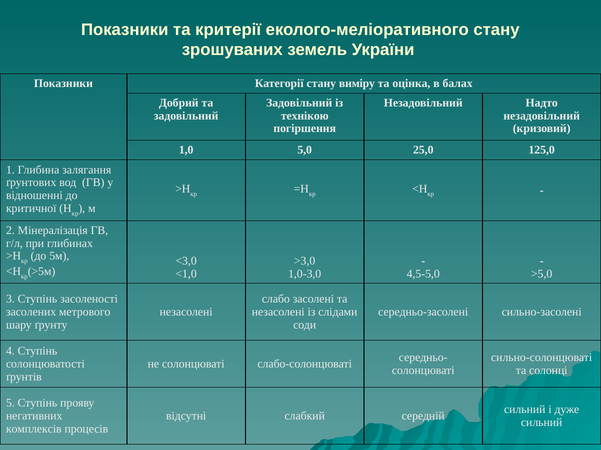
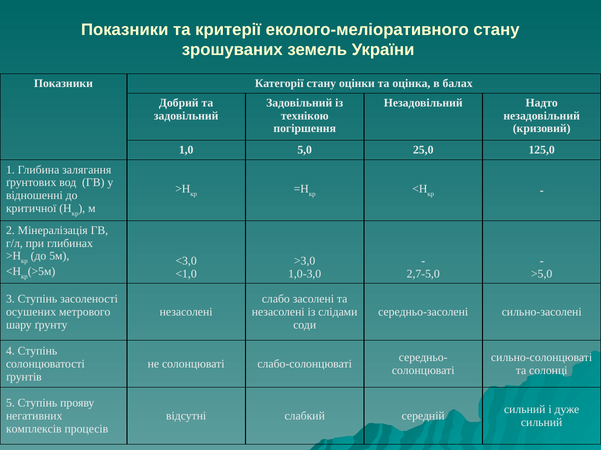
виміру: виміру -> оцінки (357, 83)
4,5-5,0: 4,5-5,0 -> 2,7-5,0 (423, 274)
засолених: засолених -> осушених (31, 312)
